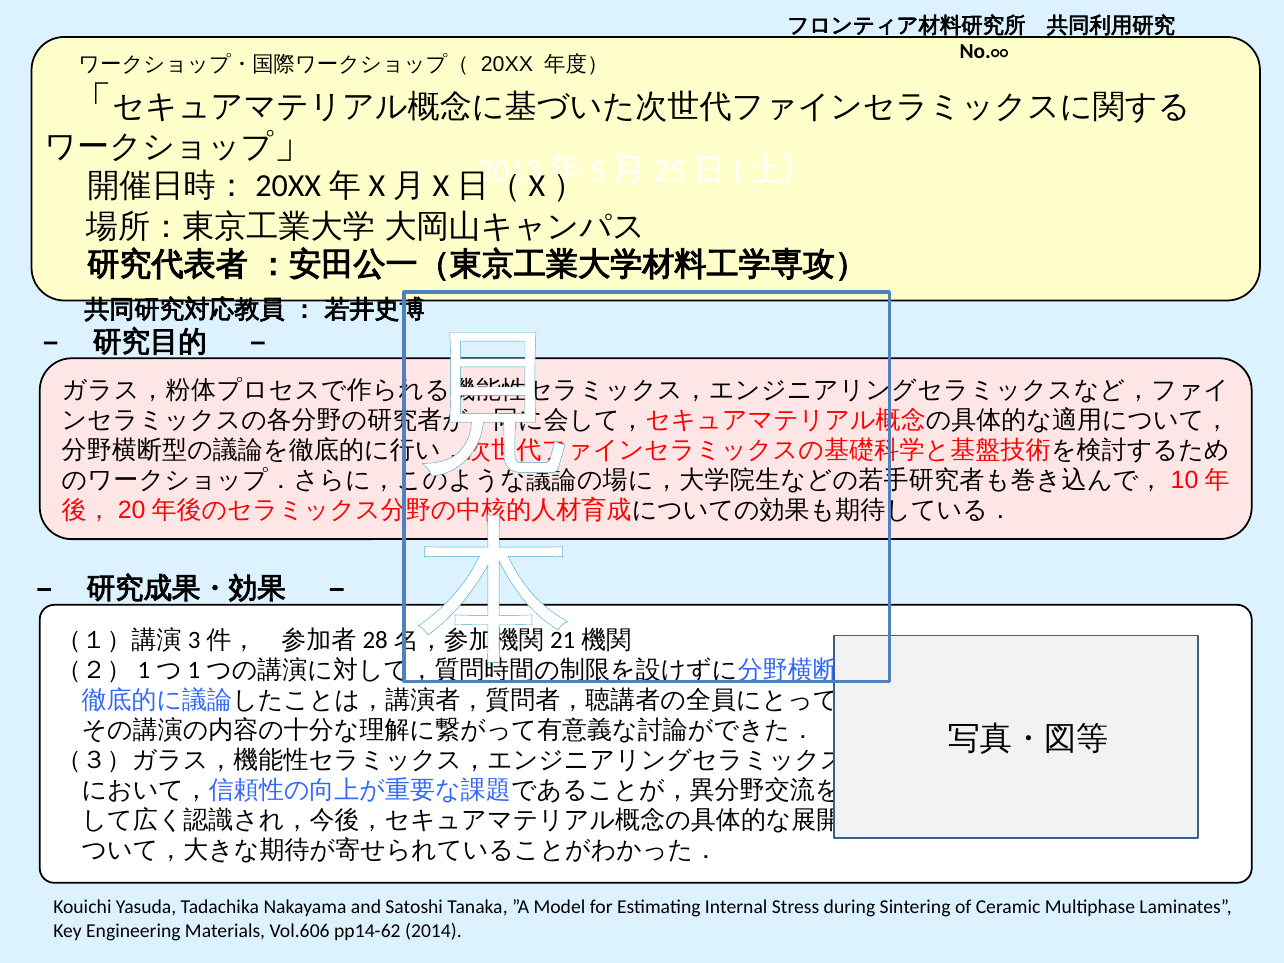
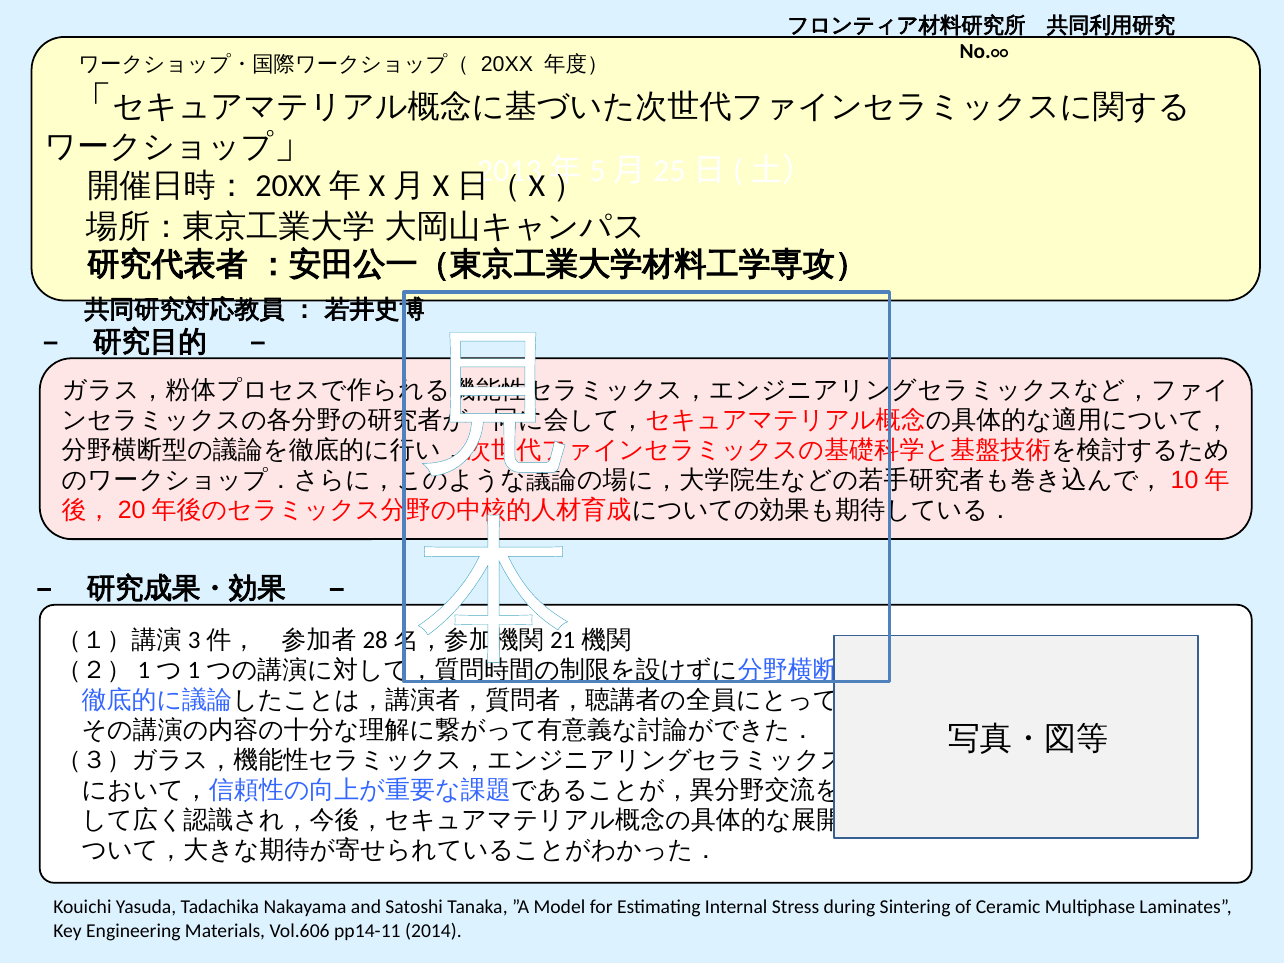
pp14-62: pp14-62 -> pp14-11 (367, 931)
